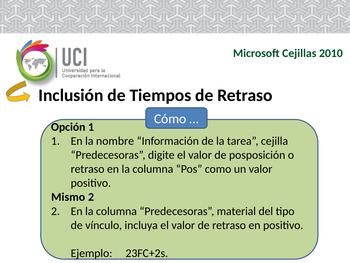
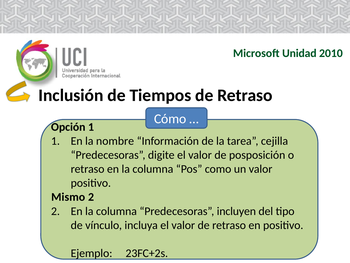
Cejillas: Cejillas -> Unidad (299, 53)
material: material -> incluyen (236, 211)
